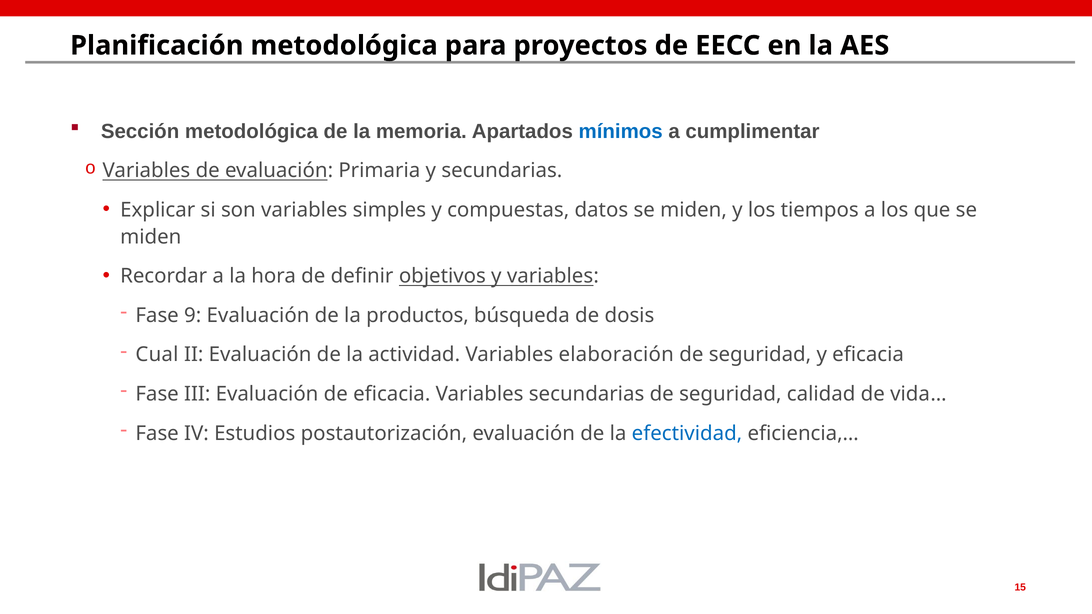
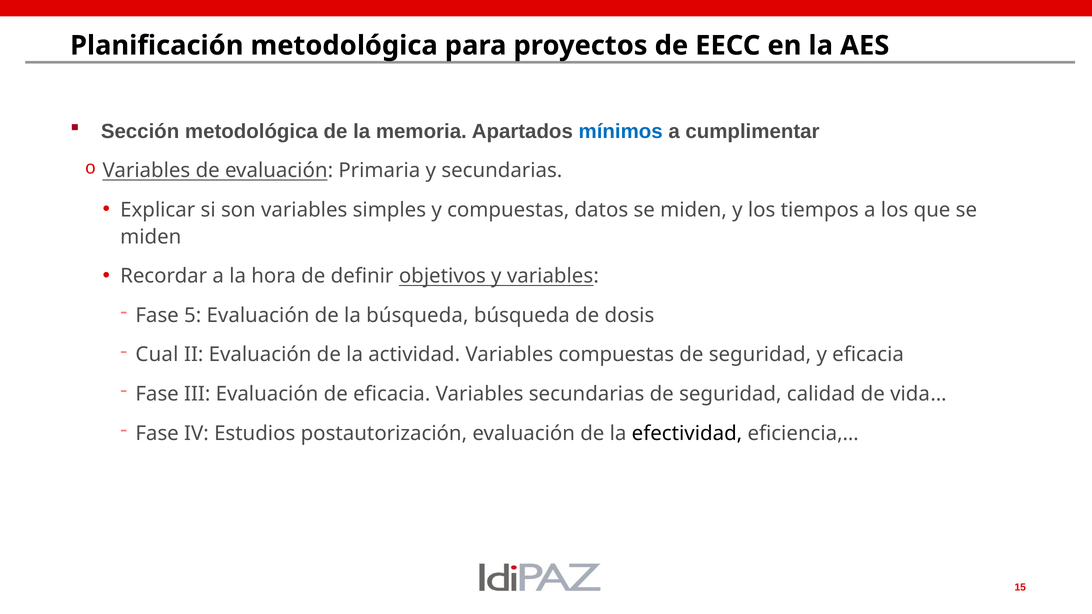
9: 9 -> 5 (193, 316)
la productos: productos -> búsqueda (417, 316)
Variables elaboración: elaboración -> compuestas (616, 355)
efectividad colour: blue -> black (687, 433)
